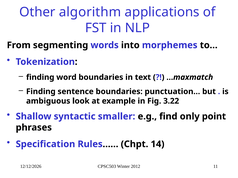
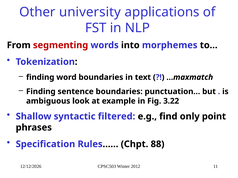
algorithm: algorithm -> university (90, 12)
segmenting colour: black -> red (61, 45)
smaller: smaller -> filtered (117, 117)
14: 14 -> 88 (158, 144)
